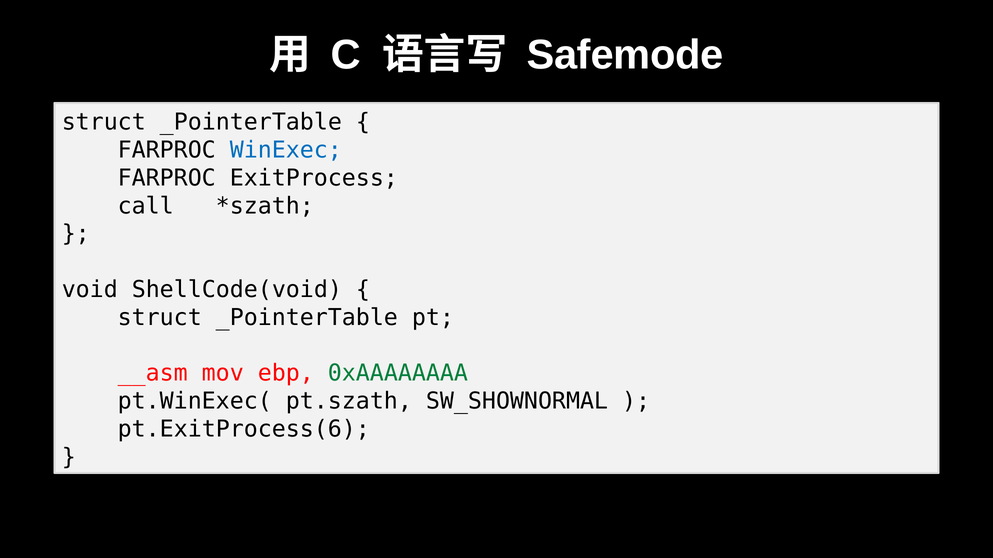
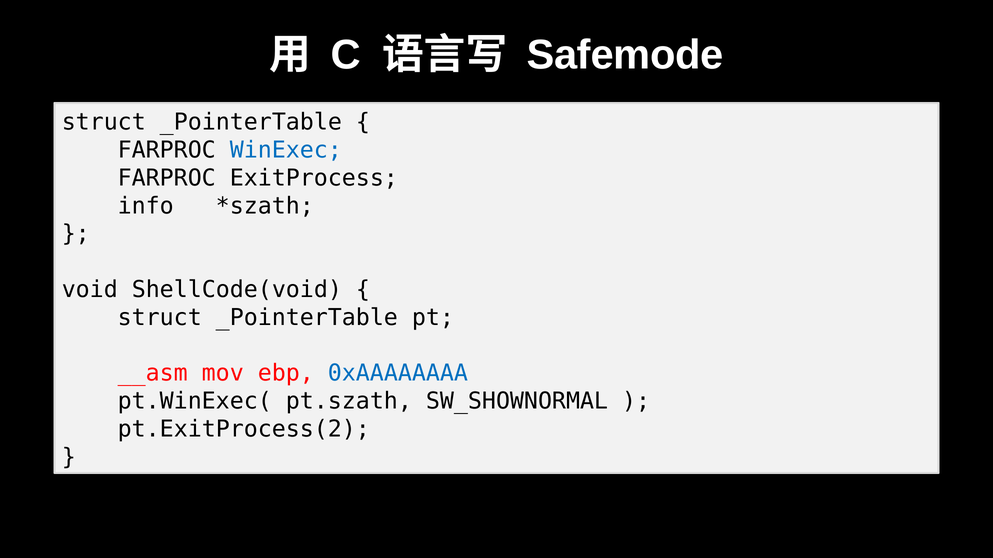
call: call -> info (146, 206)
0xAAAAAAAA colour: green -> blue (398, 374)
pt.ExitProcess(6: pt.ExitProcess(6 -> pt.ExitProcess(2 (244, 429)
